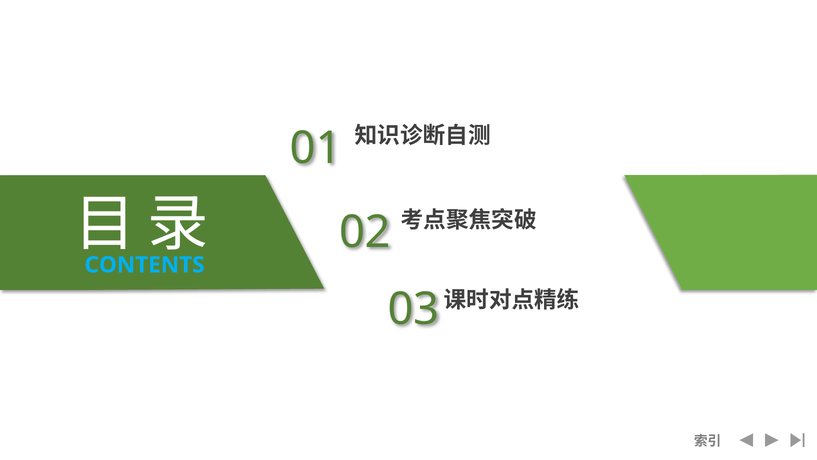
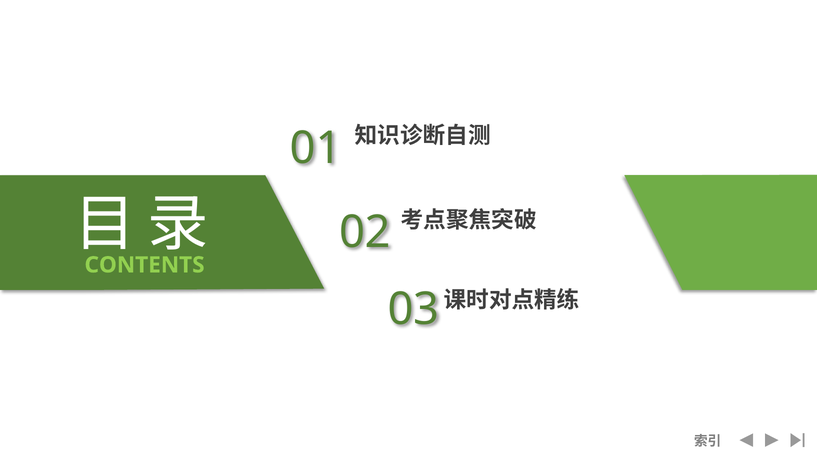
CONTENTS colour: light blue -> light green (145, 265)
